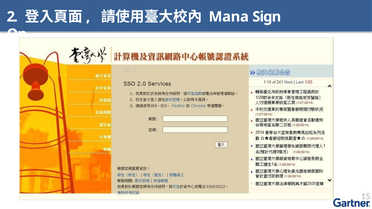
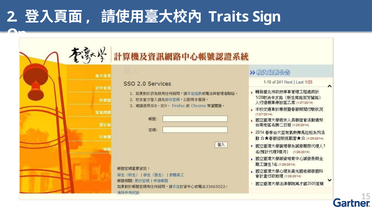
Mana: Mana -> Traits (229, 17)
